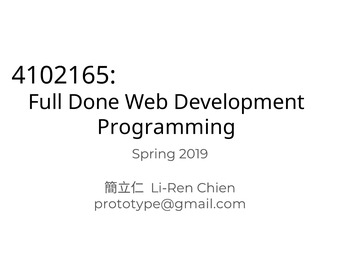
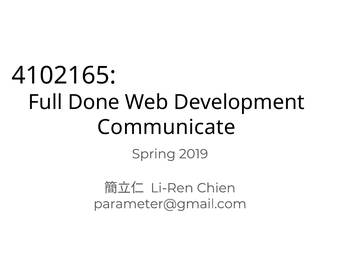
Programming: Programming -> Communicate (166, 127)
prototype@gmail.com: prototype@gmail.com -> parameter@gmail.com (170, 204)
